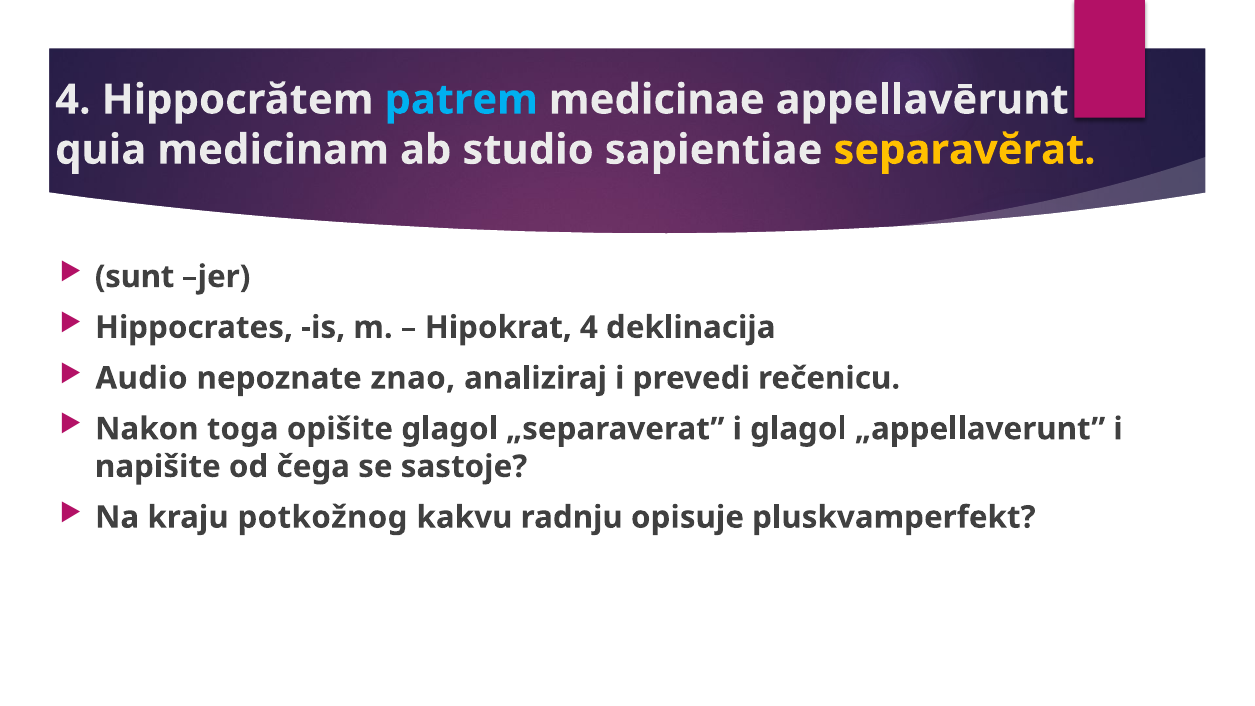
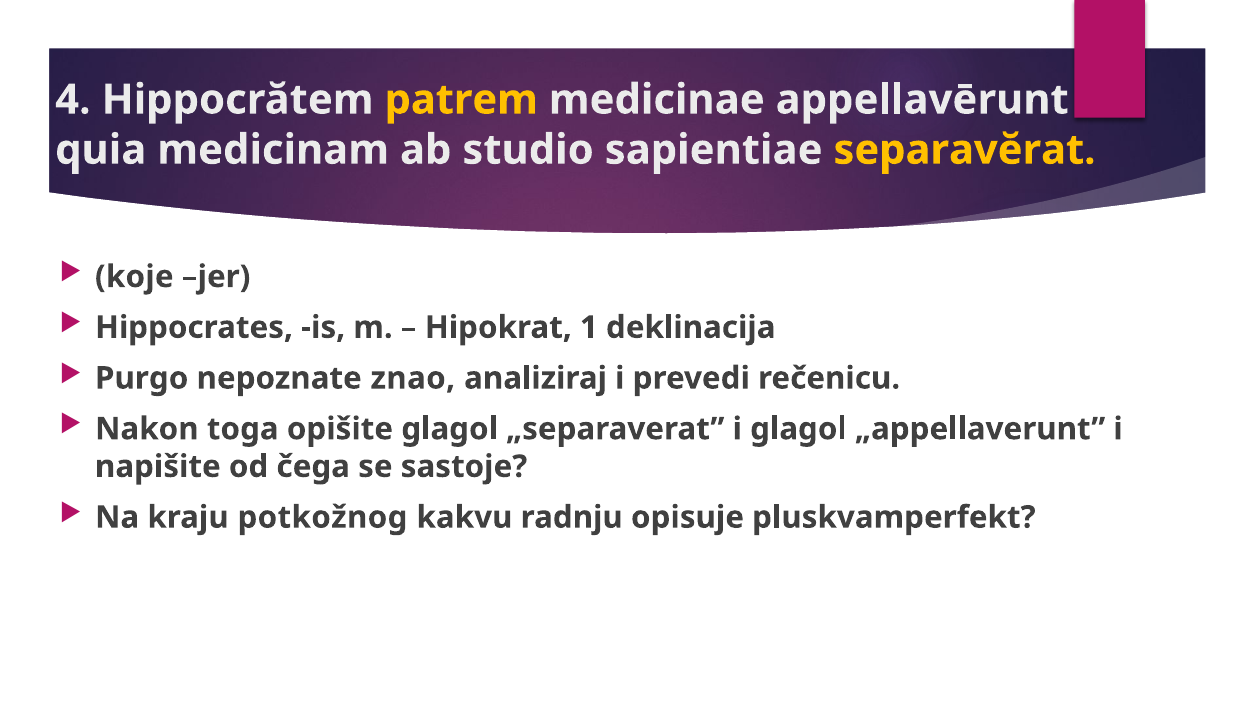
patrem colour: light blue -> yellow (461, 100)
sunt: sunt -> koje (134, 277)
Hipokrat 4: 4 -> 1 (589, 327)
Audio: Audio -> Purgo (142, 378)
